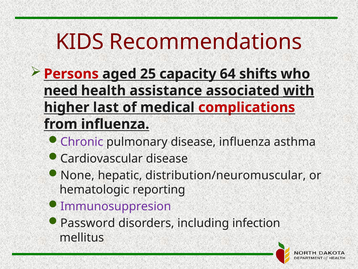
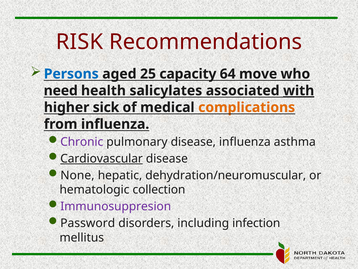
KIDS: KIDS -> RISK (79, 42)
Persons colour: red -> blue (71, 74)
shifts: shifts -> move (258, 74)
assistance: assistance -> salicylates (166, 90)
last: last -> sick (106, 107)
complications colour: red -> orange (247, 107)
Cardiovascular underline: none -> present (102, 158)
distribution/neuromuscular: distribution/neuromuscular -> dehydration/neuromuscular (226, 175)
reporting: reporting -> collection (159, 189)
